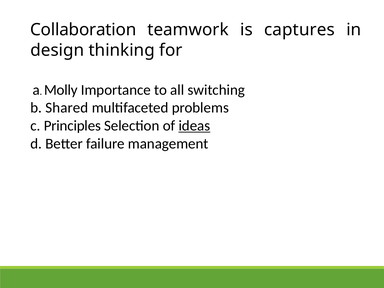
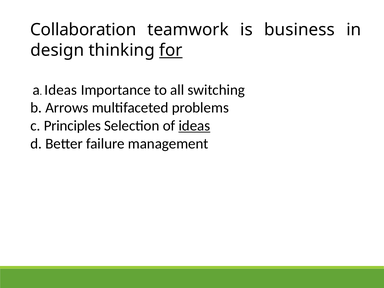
captures: captures -> business (299, 30)
for underline: none -> present (171, 50)
Molly: Molly -> Ideas (61, 90)
Shared: Shared -> Arrows (67, 108)
